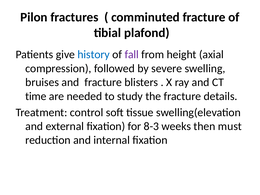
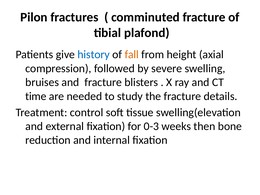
fall colour: purple -> orange (132, 55)
8-3: 8-3 -> 0-3 (151, 126)
must: must -> bone (230, 126)
